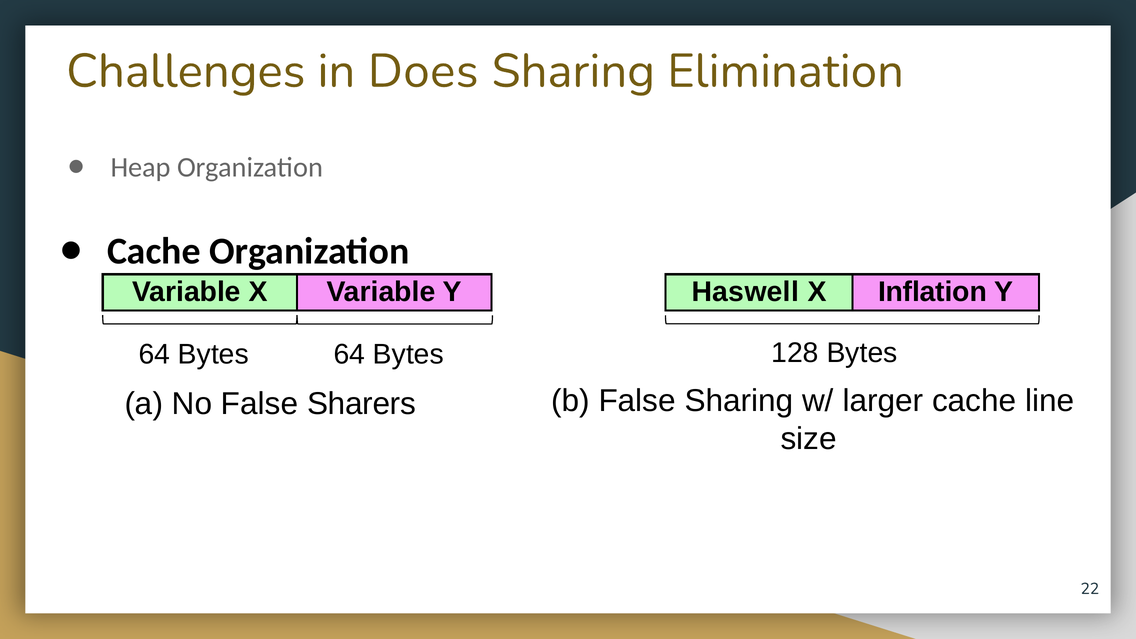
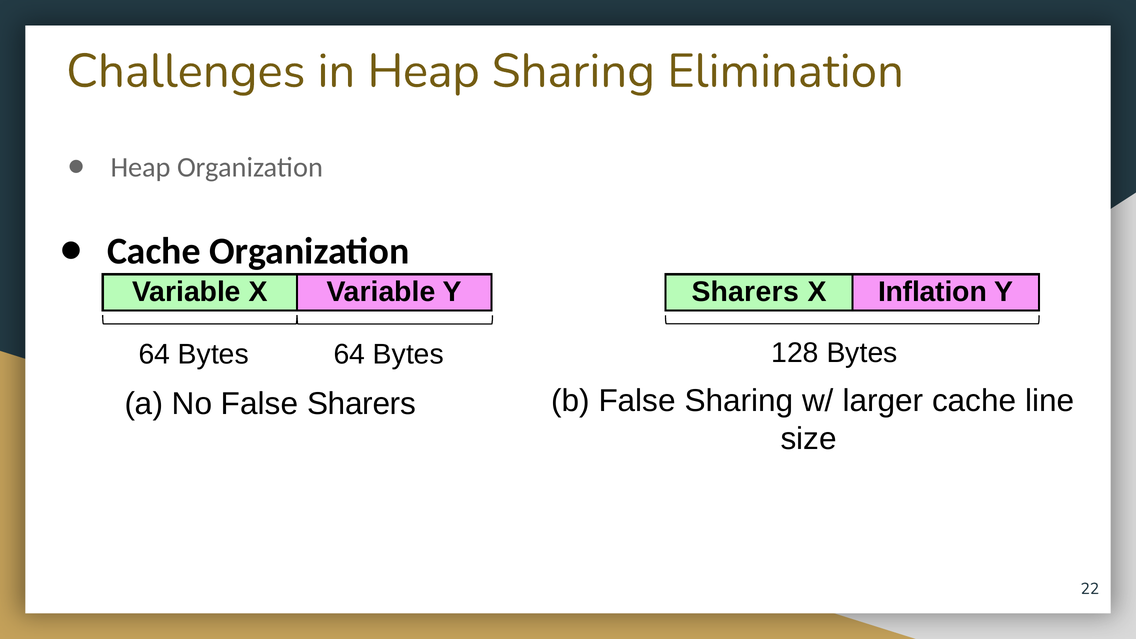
in Does: Does -> Heap (424, 71)
Y Haswell: Haswell -> Sharers (745, 292)
